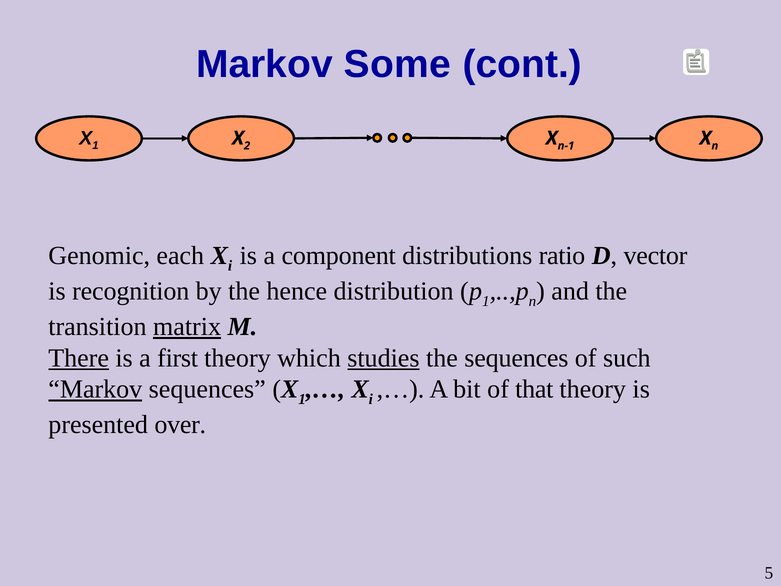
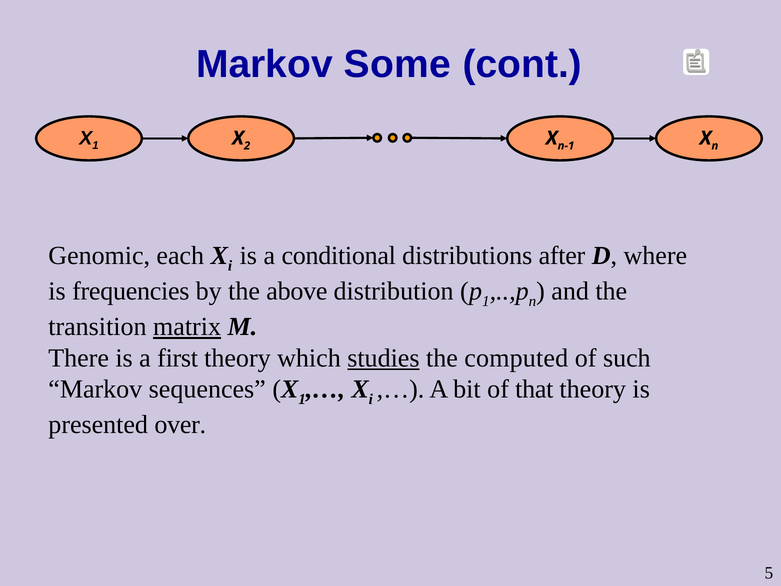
component: component -> conditional (339, 256)
ratio: ratio -> after (562, 256)
vector: vector -> where (655, 256)
recognition: recognition -> frequencies (131, 291)
hence: hence -> above (297, 291)
There underline: present -> none (79, 358)
the sequences: sequences -> computed (516, 358)
Markov underline: present -> none (95, 389)
